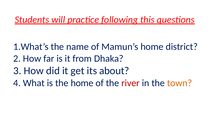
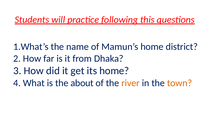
its about: about -> home (114, 71)
the home: home -> about (82, 83)
river colour: red -> orange (131, 83)
